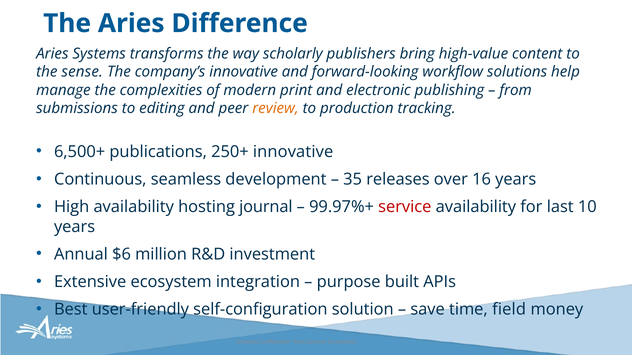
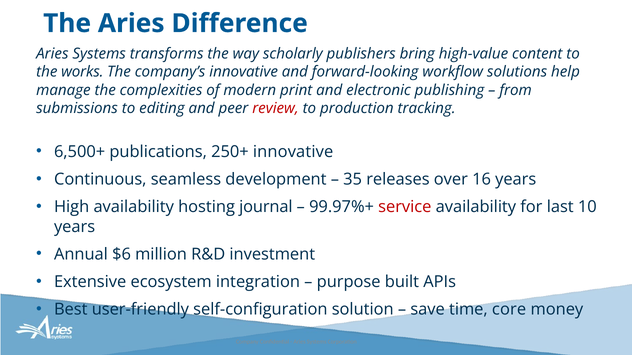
sense: sense -> works (82, 72)
review colour: orange -> red (275, 108)
field: field -> core (509, 310)
